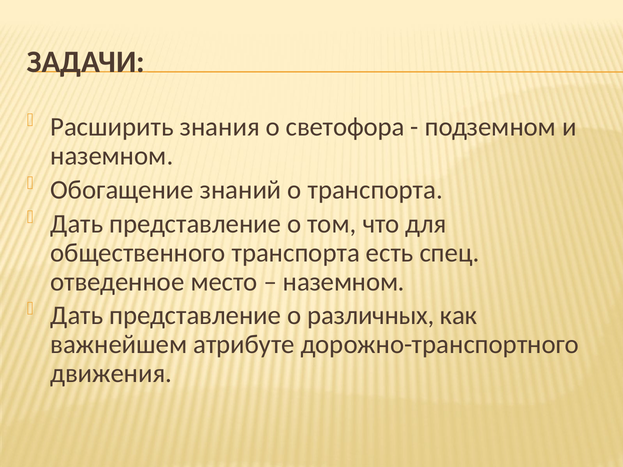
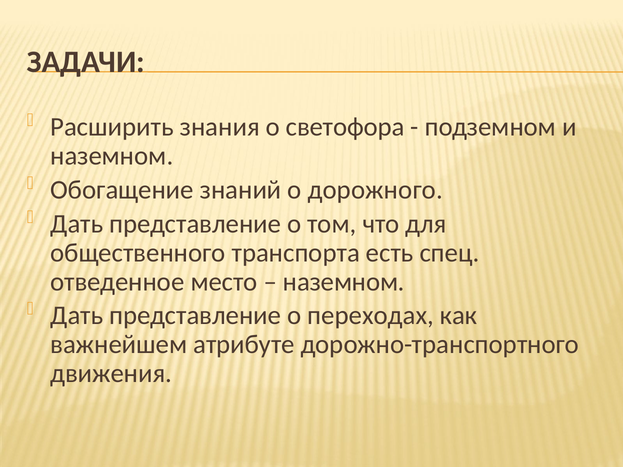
о транспорта: транспорта -> дорожного (375, 190)
различных: различных -> переходах (371, 316)
